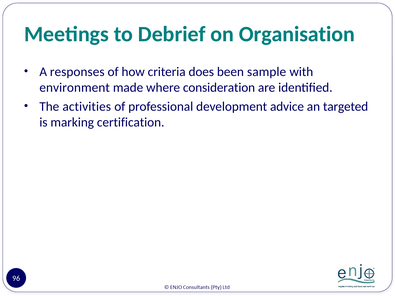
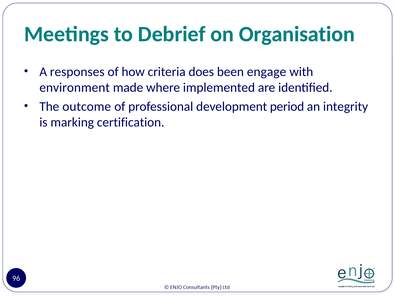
sample: sample -> engage (267, 72)
consideration: consideration -> implemented (219, 88)
activities: activities -> outcome (87, 107)
advice: advice -> period (287, 107)
targeted: targeted -> integrity (346, 107)
